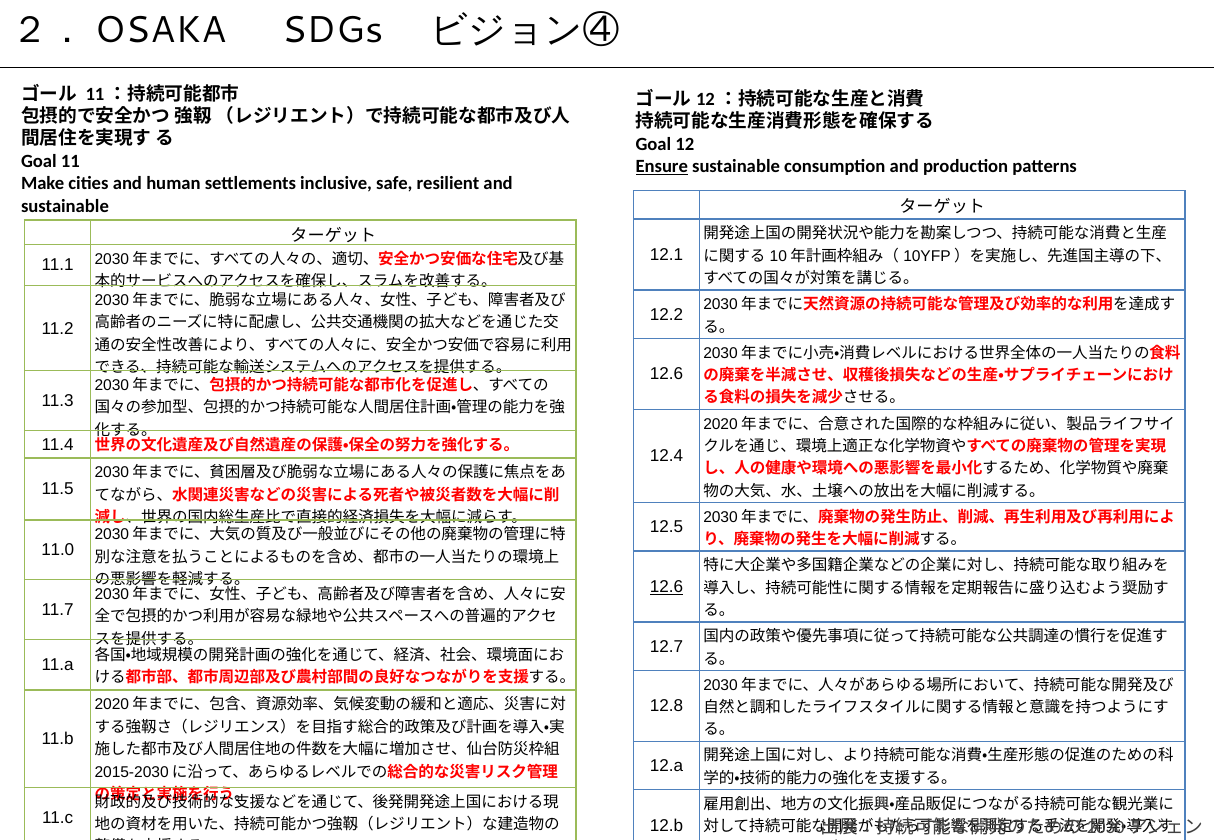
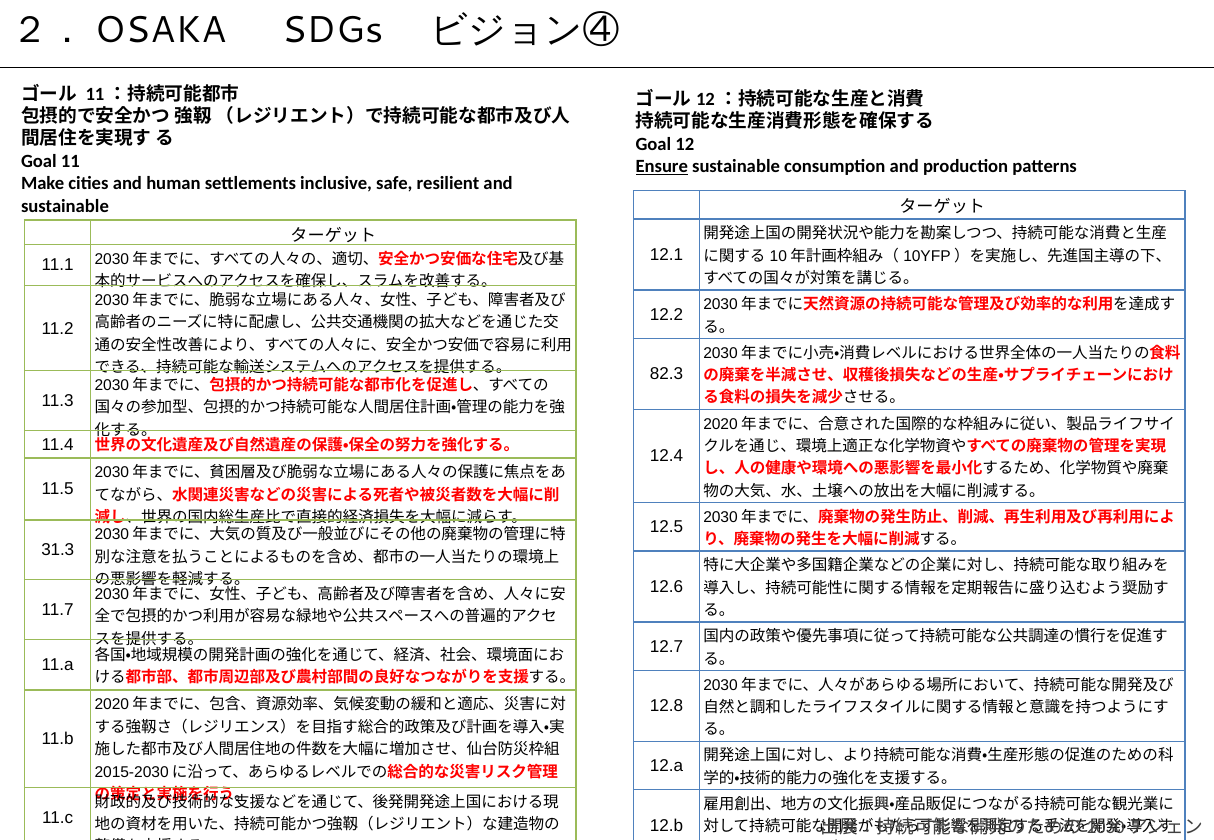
12.6: 12.6 -> 82.3 (666, 374)
11.0: 11.0 -> 31.3 (58, 550)
12.6 underline: present -> none (666, 587)
